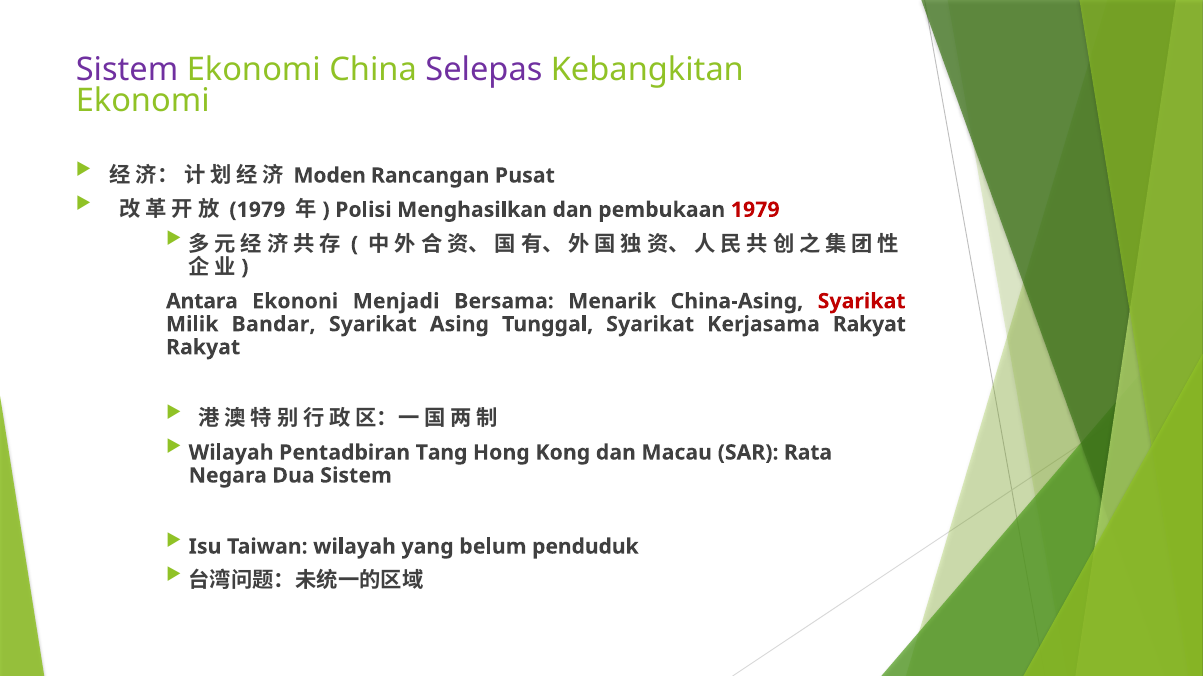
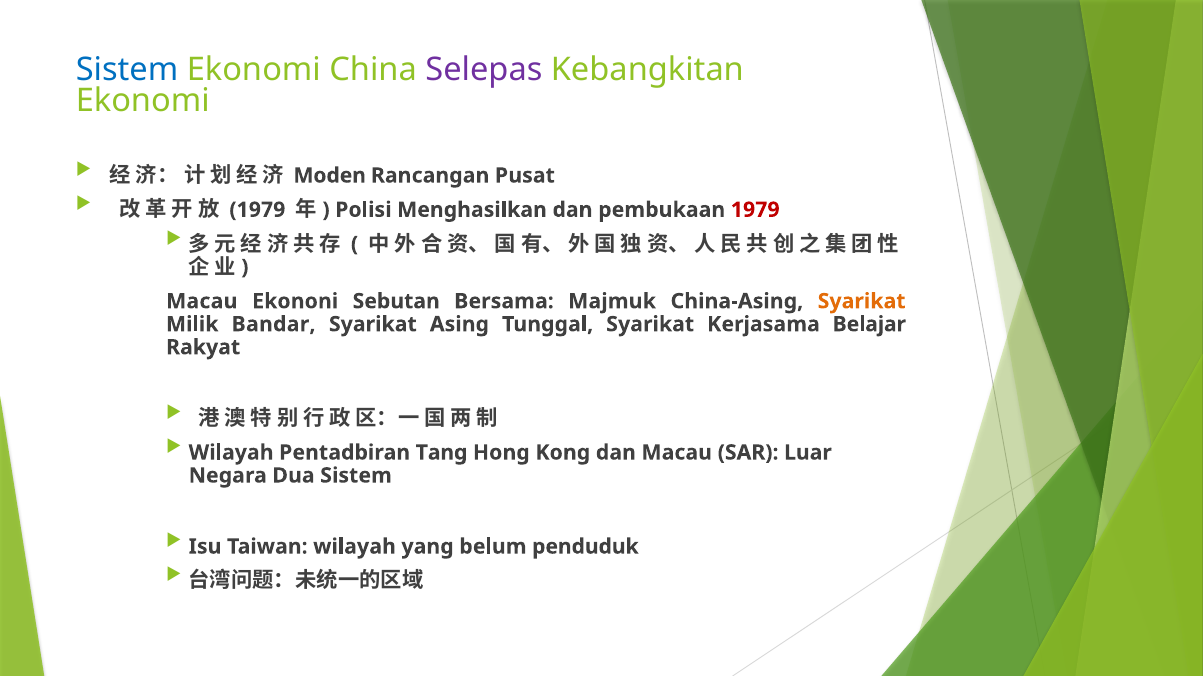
Sistem colour: purple -> blue (127, 69)
Antara: Antara -> Macau (202, 302)
Menjadi: Menjadi -> Sebutan (396, 302)
Menarik: Menarik -> Majmuk (612, 302)
Syarikat colour: red -> orange (862, 302)
Kerjasama Rakyat: Rakyat -> Belajar (869, 325)
Rata: Rata -> Luar (808, 453)
